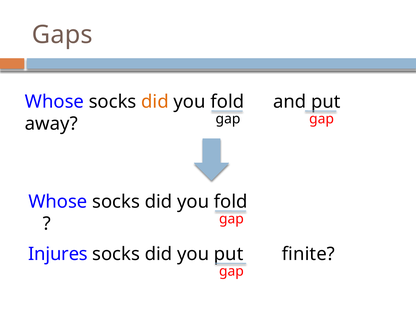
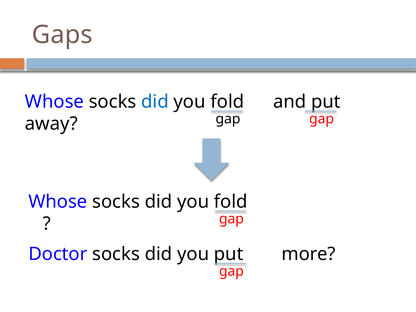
did colour: orange -> blue (155, 102)
Injures: Injures -> Doctor (58, 254)
finite: finite -> more (309, 254)
